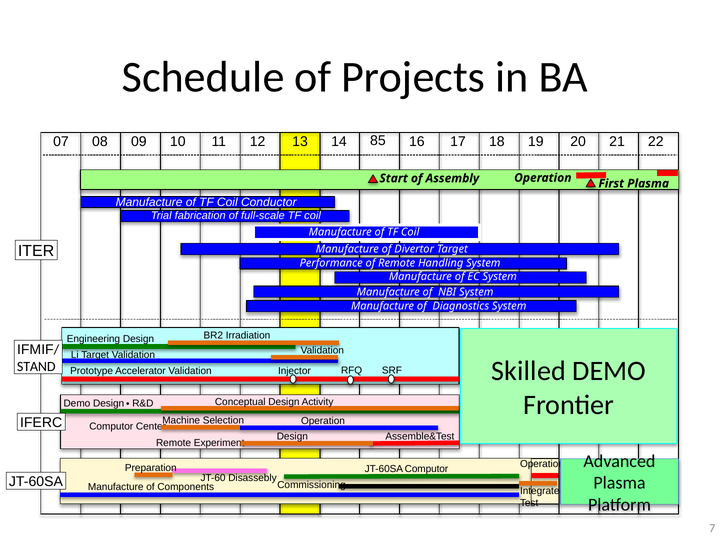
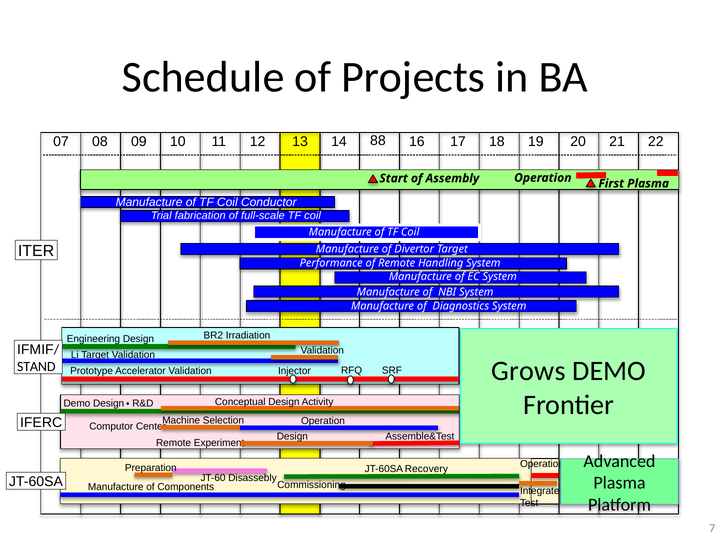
85: 85 -> 88 (378, 141)
Skilled: Skilled -> Grows (529, 371)
JT-60SA Computor: Computor -> Recovery (426, 469)
